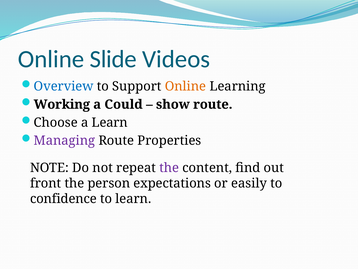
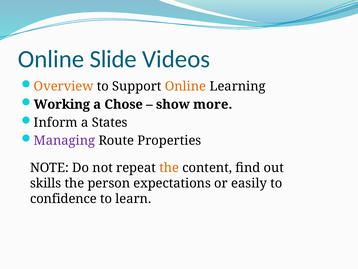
Overview colour: blue -> orange (64, 86)
Could: Could -> Chose (124, 104)
show route: route -> more (213, 104)
Choose: Choose -> Inform (56, 122)
a Learn: Learn -> States (110, 122)
the colour: purple -> orange (169, 168)
front: front -> skills (46, 183)
